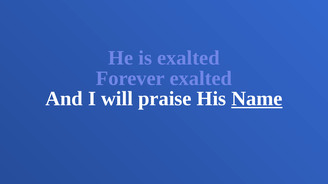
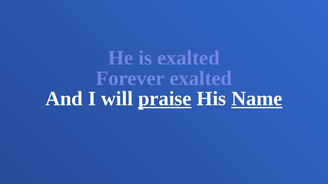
praise underline: none -> present (165, 99)
